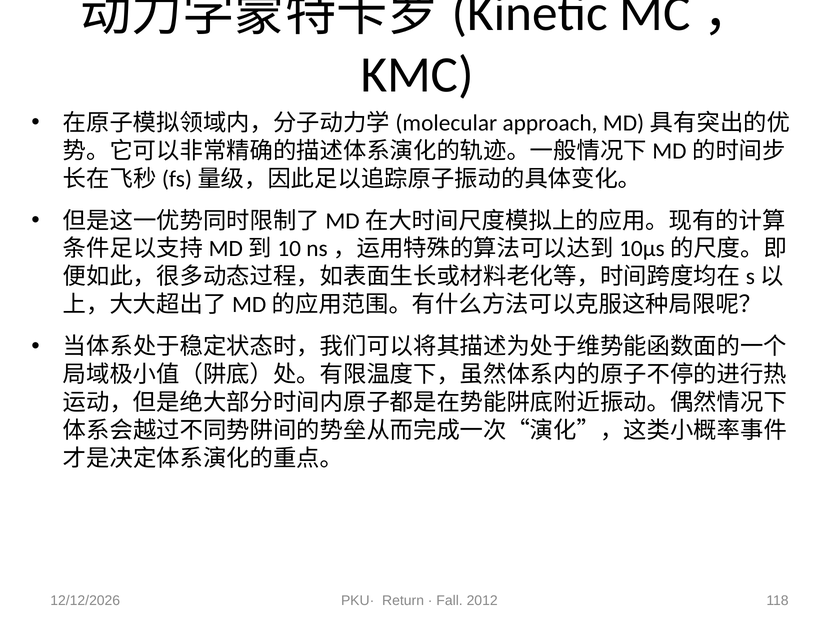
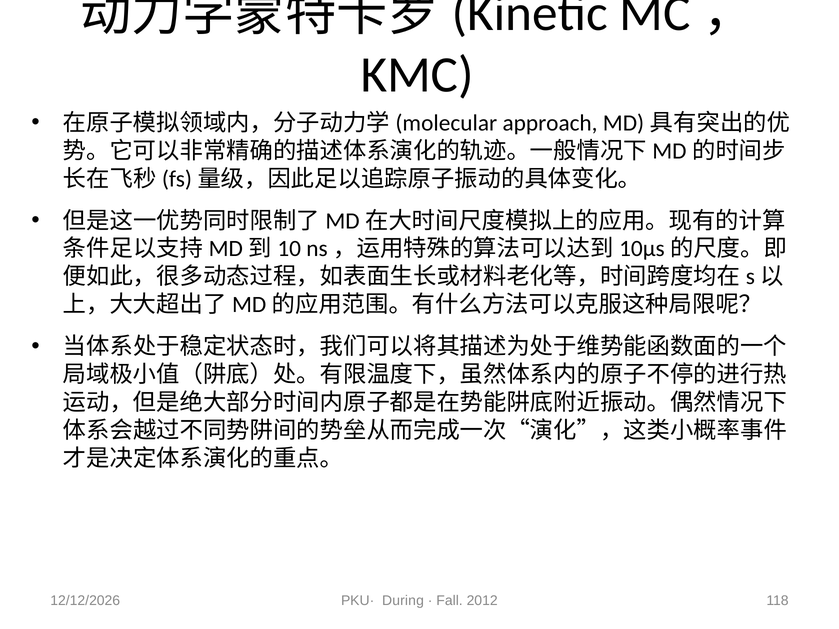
Return: Return -> During (403, 601)
